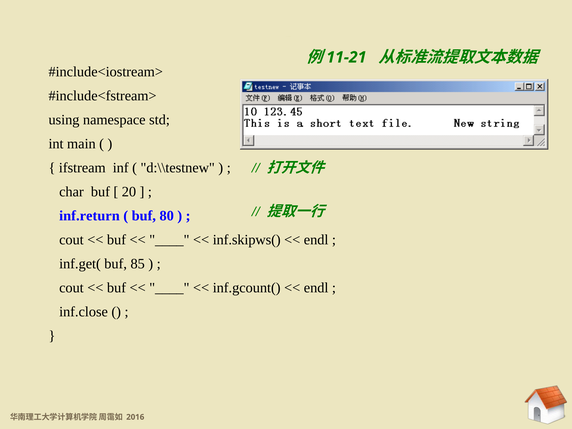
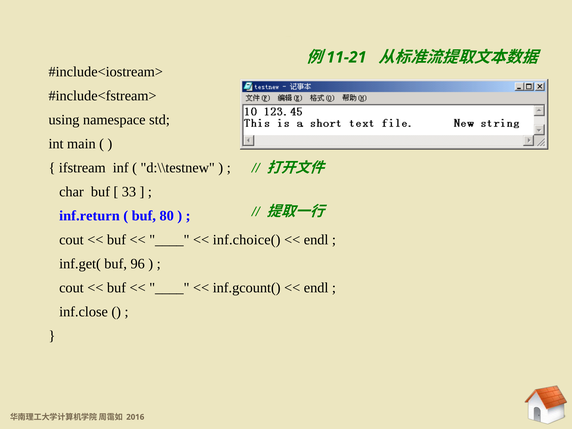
20: 20 -> 33 (129, 192)
inf.skipws(: inf.skipws( -> inf.choice( (247, 240)
85: 85 -> 96 (138, 264)
